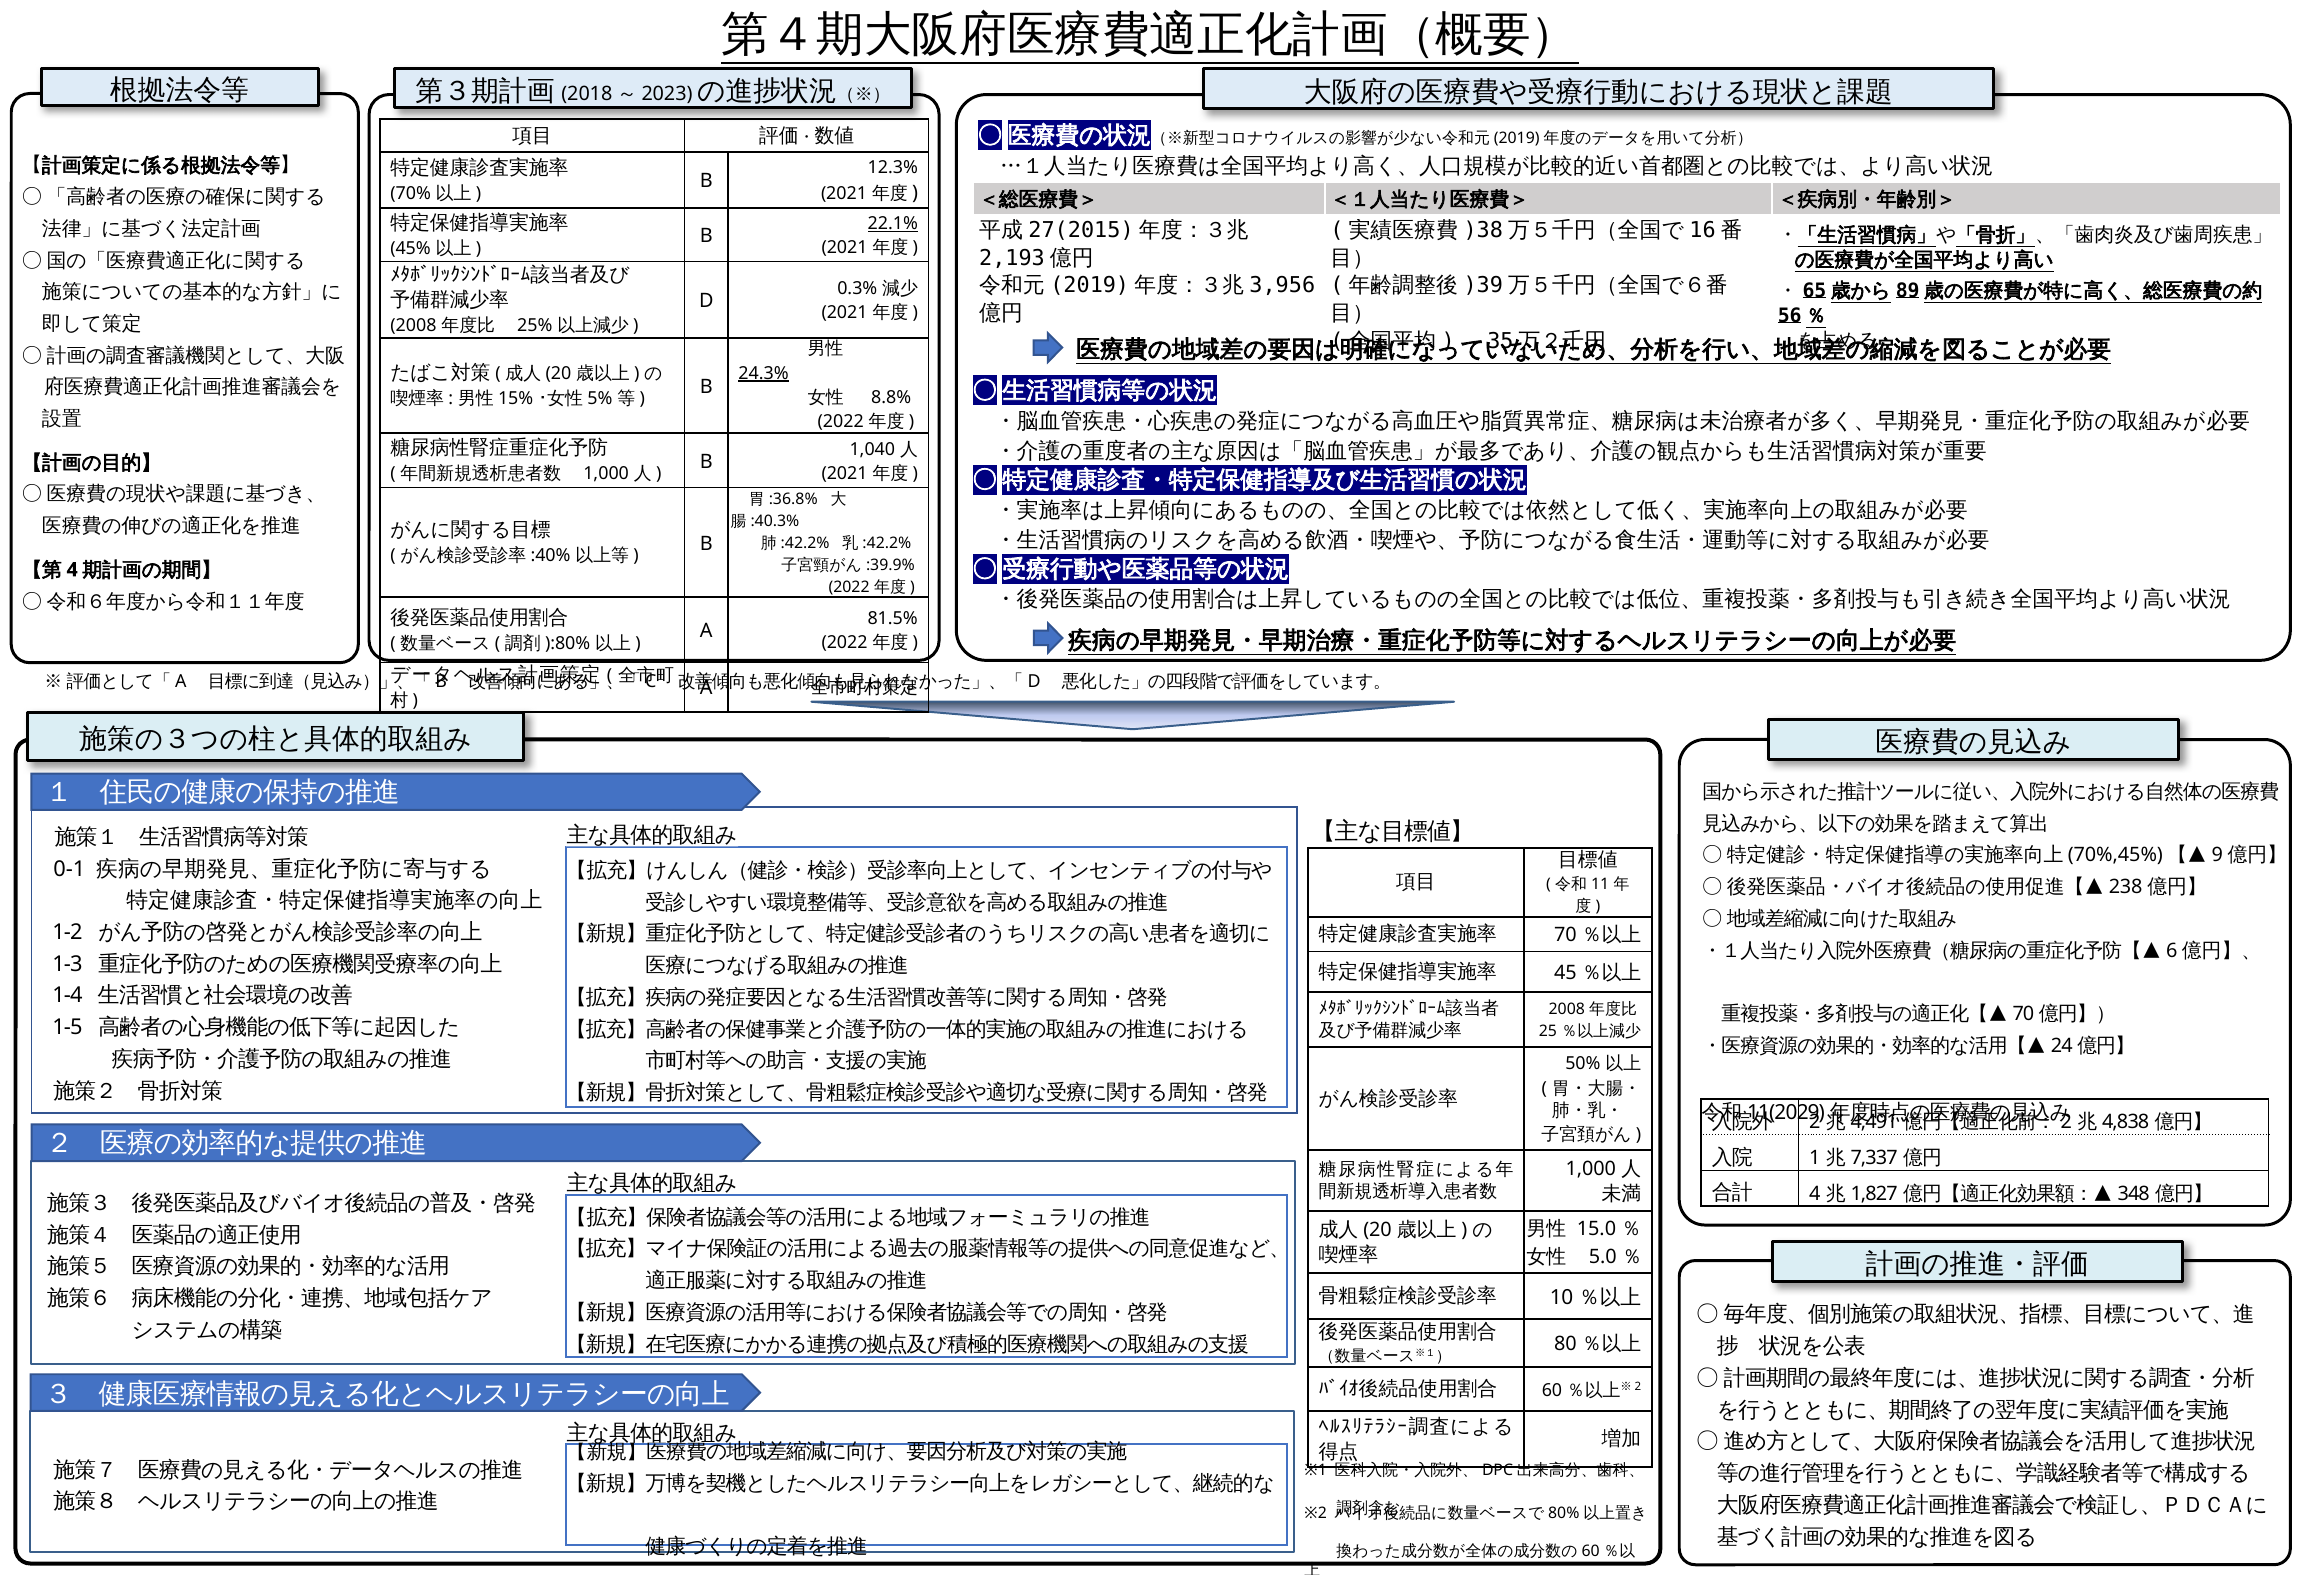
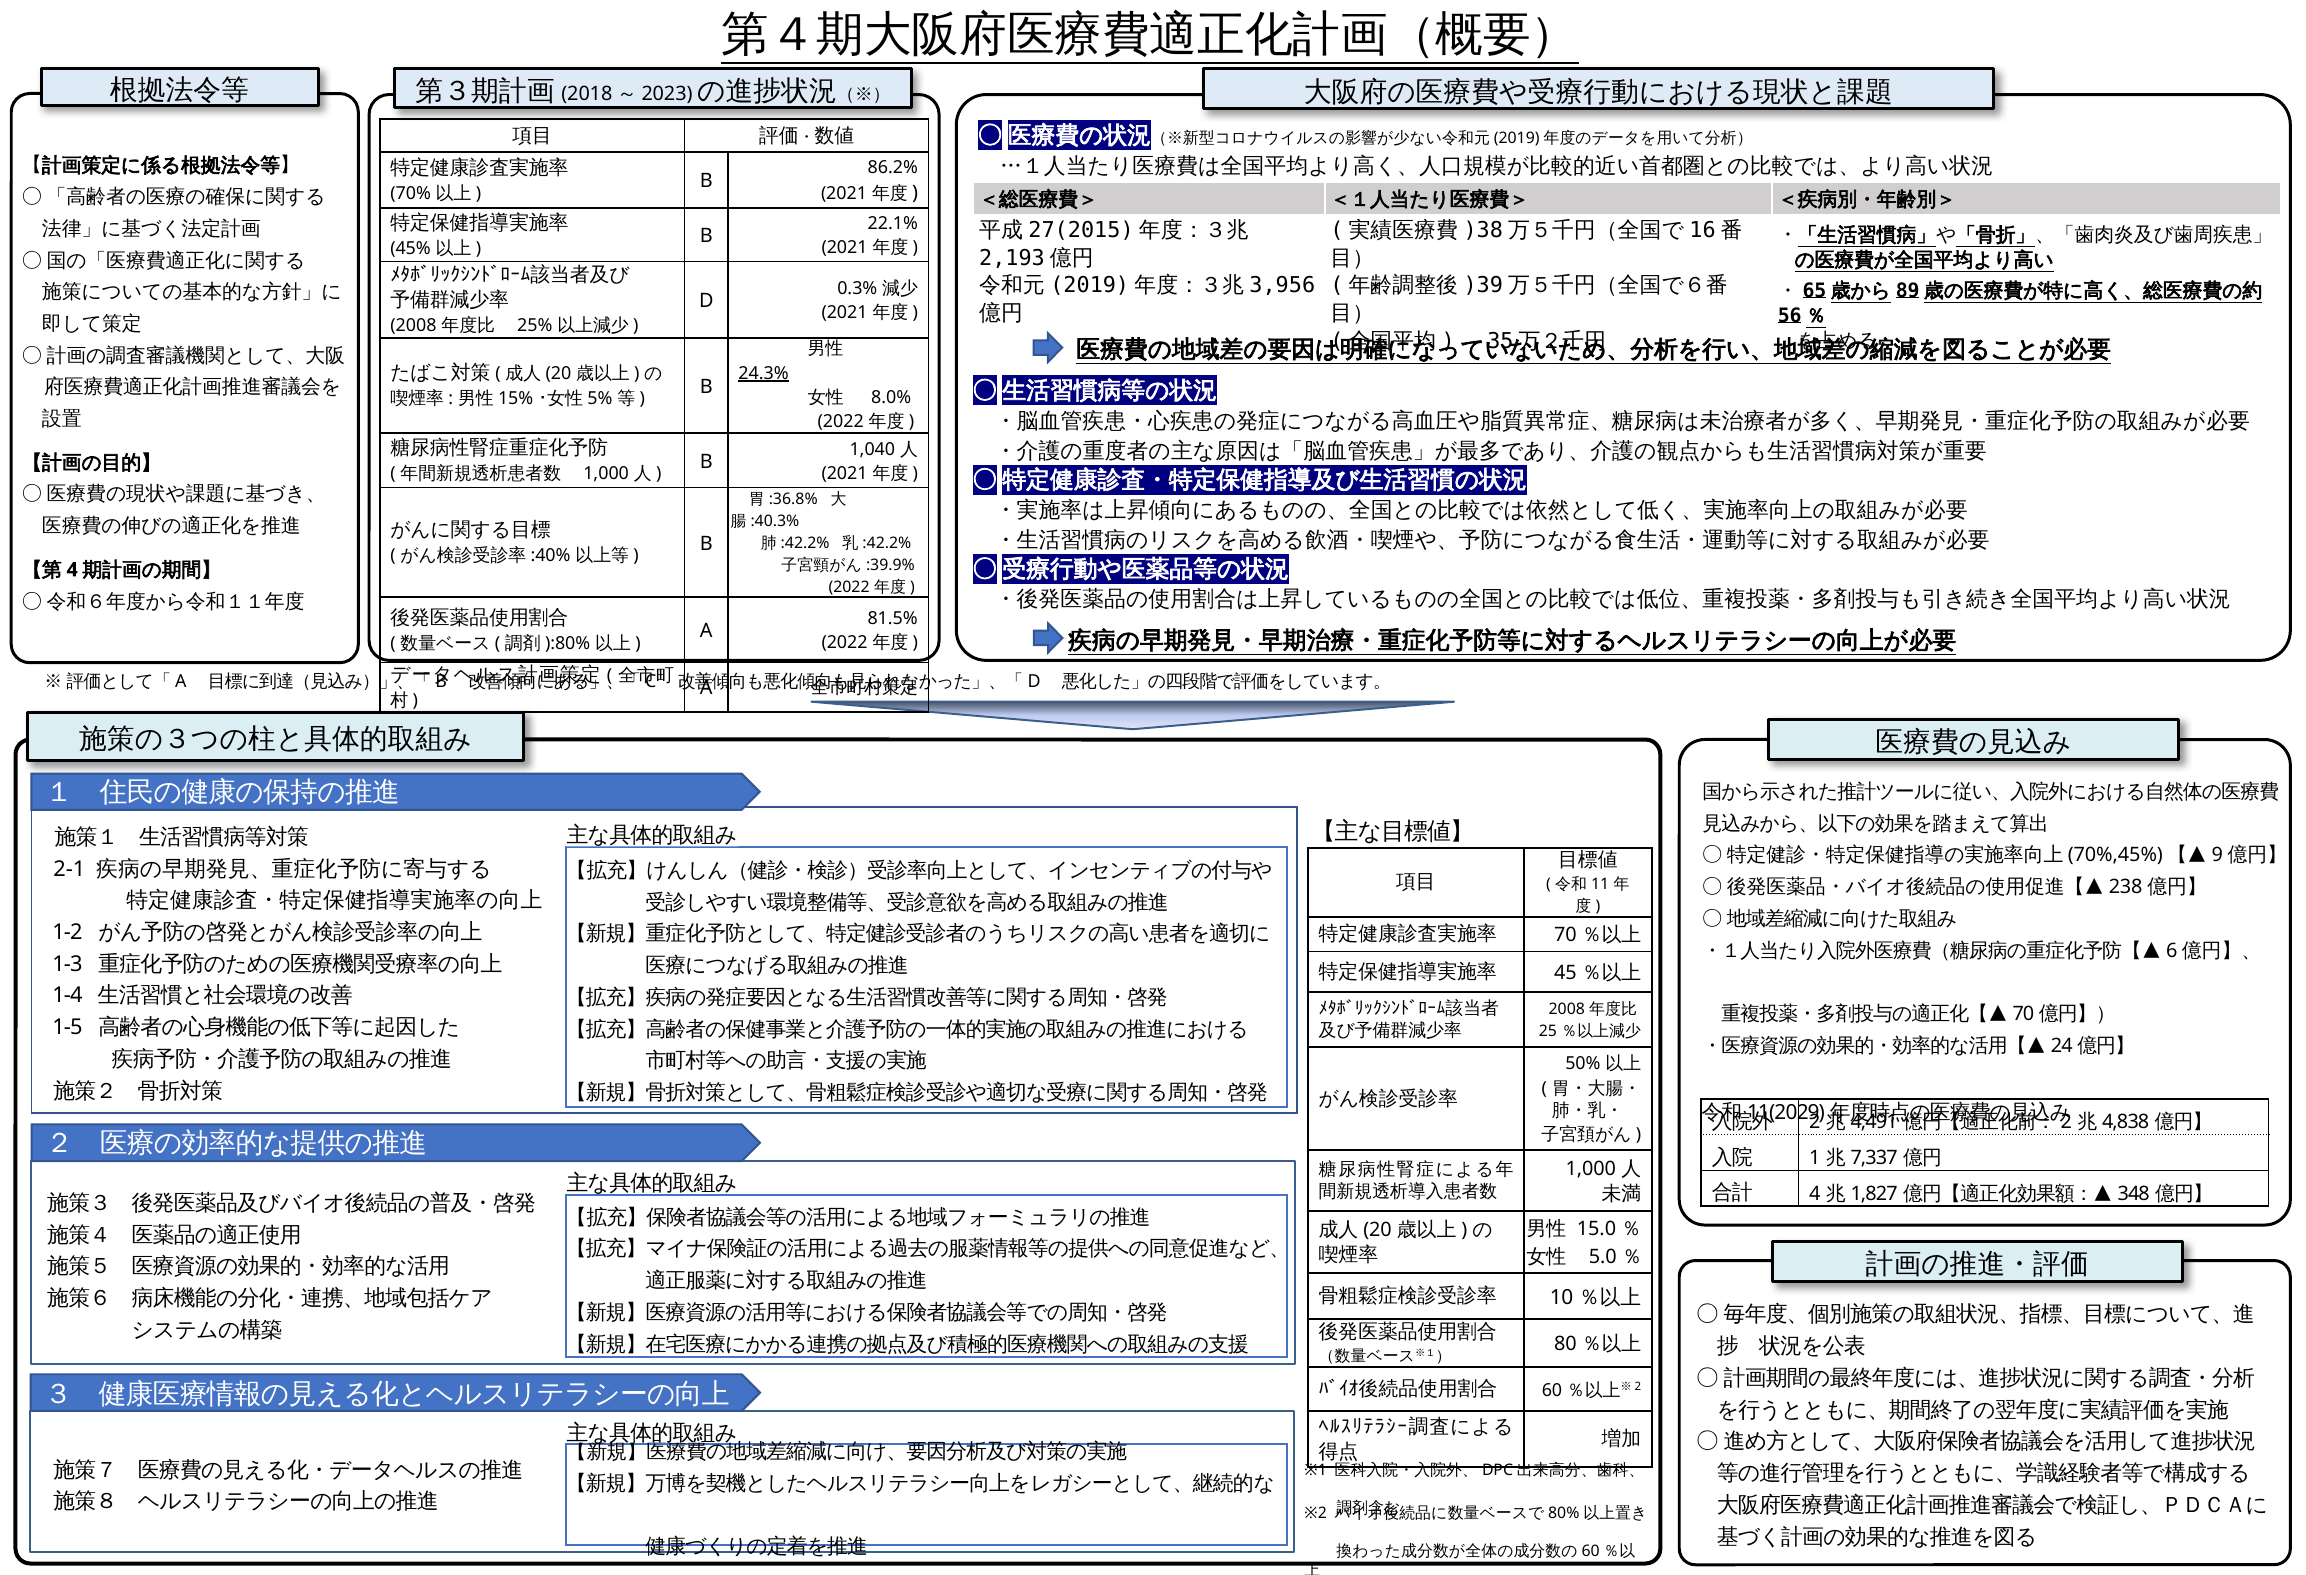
12.3%: 12.3% -> 86.2% (893, 168)
22.1% underline: present -> none (893, 224)
8.8%: 8.8% -> 8.0% (891, 398)
0-1: 0-1 -> 2-1 (69, 869)
